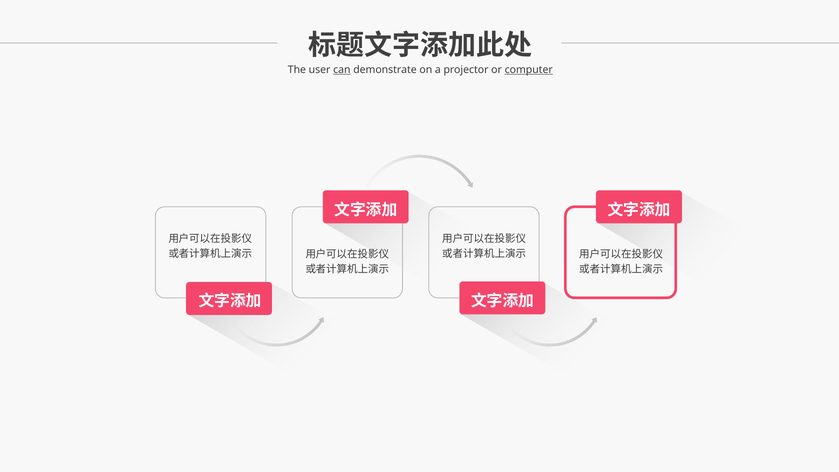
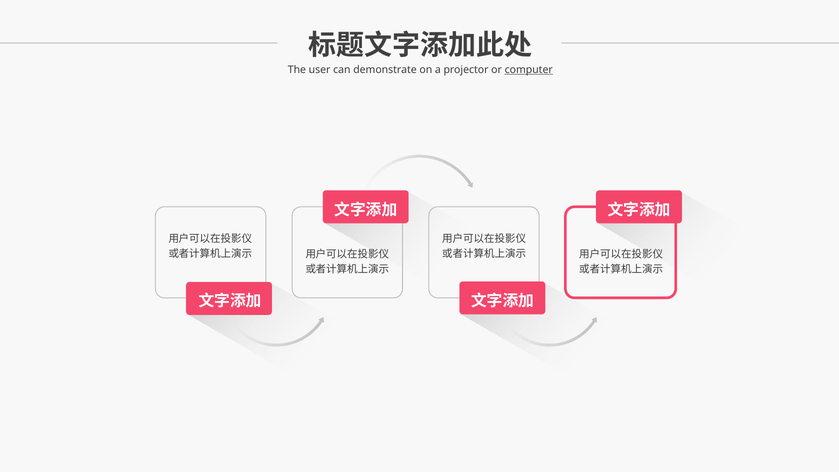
can underline: present -> none (342, 70)
